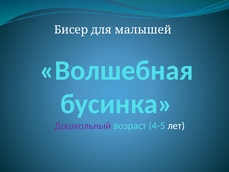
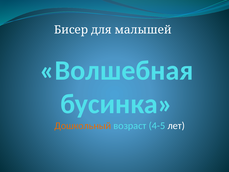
Дошкольный colour: purple -> orange (83, 126)
